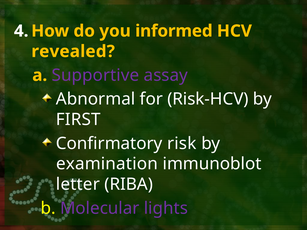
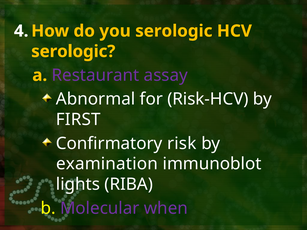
you informed: informed -> serologic (174, 31)
revealed: revealed -> serologic (73, 51)
Supportive: Supportive -> Restaurant (95, 75)
letter: letter -> lights (78, 184)
lights: lights -> when (166, 208)
